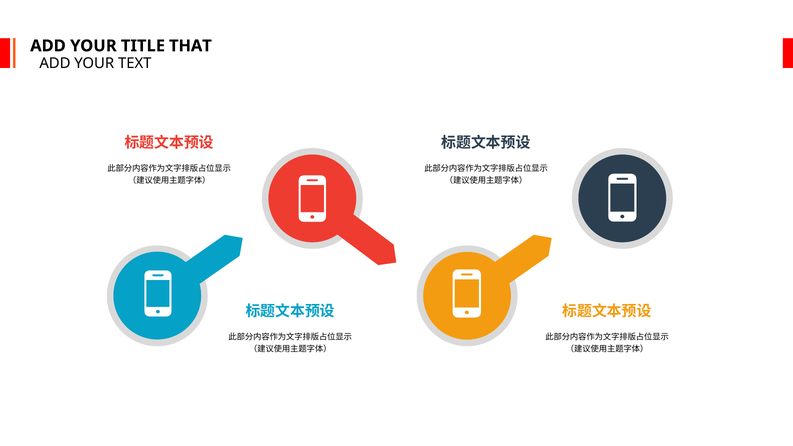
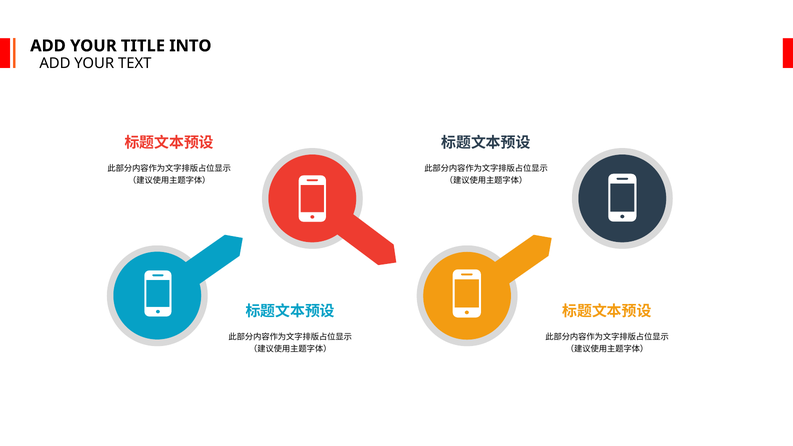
THAT: THAT -> INTO (190, 46)
